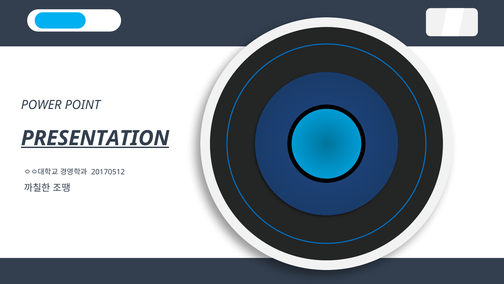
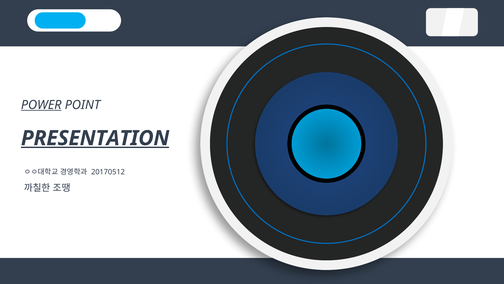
POWER underline: none -> present (41, 105)
